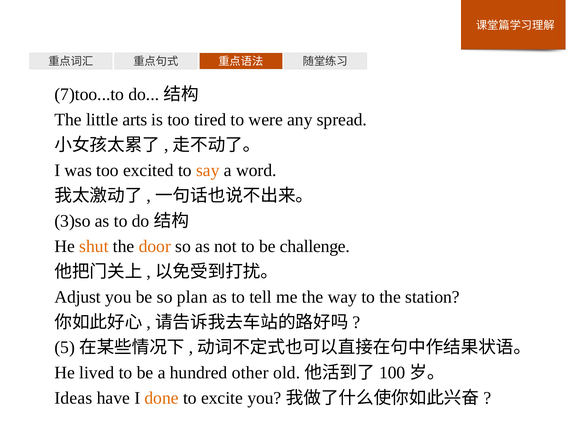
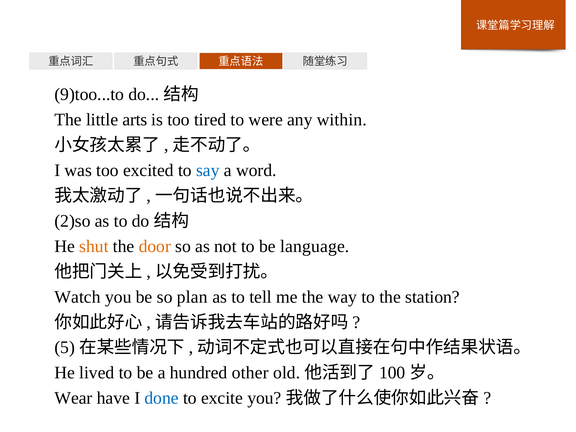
7)too...to: 7)too...to -> 9)too...to (89, 94)
spread: spread -> within (342, 120)
say colour: orange -> blue (208, 170)
3)so: 3)so -> 2)so (72, 221)
challenge: challenge -> language (315, 246)
Adjust: Adjust -> Watch (78, 297)
Ideas: Ideas -> Wear (73, 398)
done colour: orange -> blue (162, 398)
